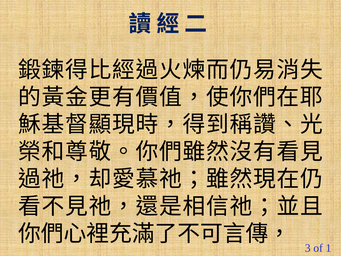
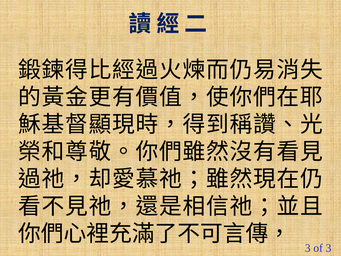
of 1: 1 -> 3 (329, 248)
